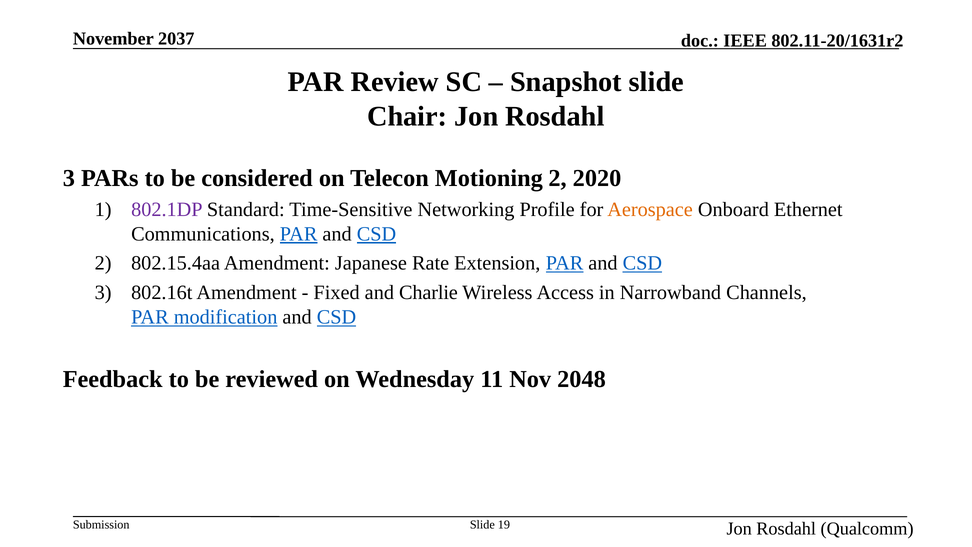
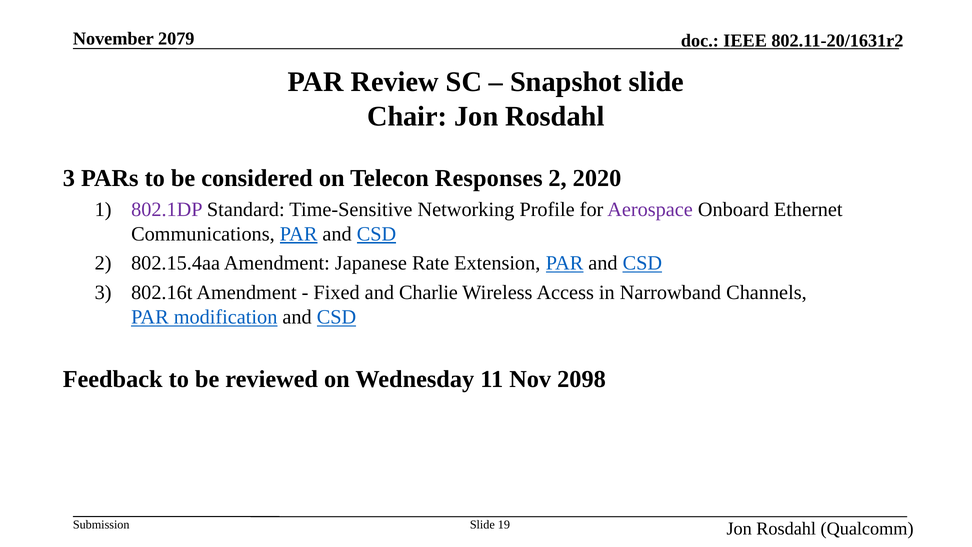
2037: 2037 -> 2079 (176, 39)
Motioning: Motioning -> Responses (489, 178)
Aerospace colour: orange -> purple (650, 209)
2048: 2048 -> 2098 (582, 379)
